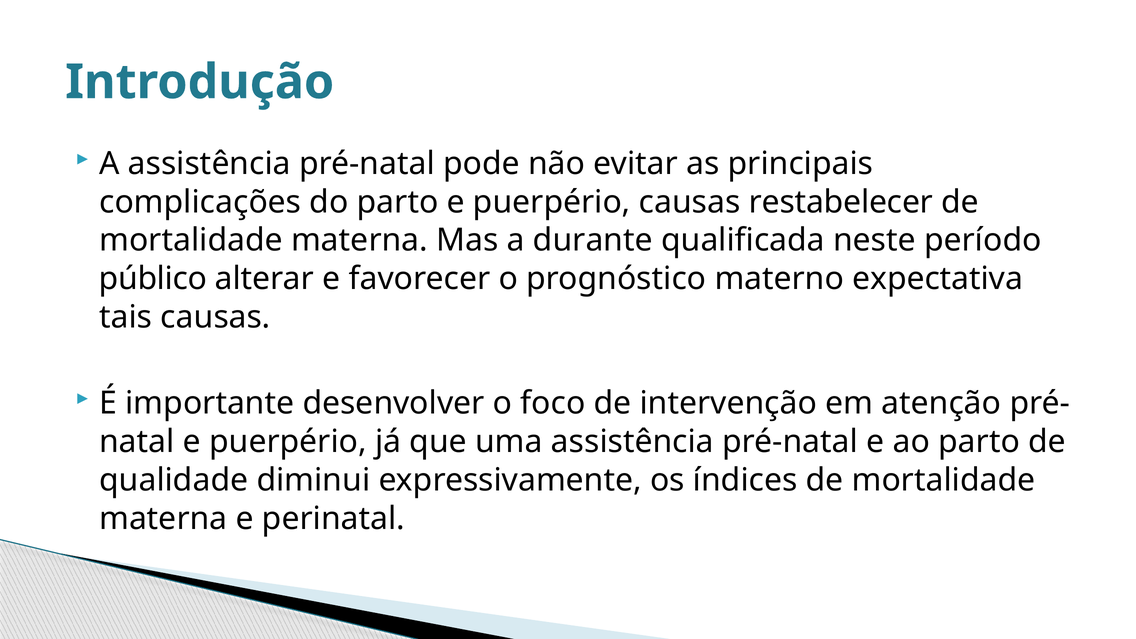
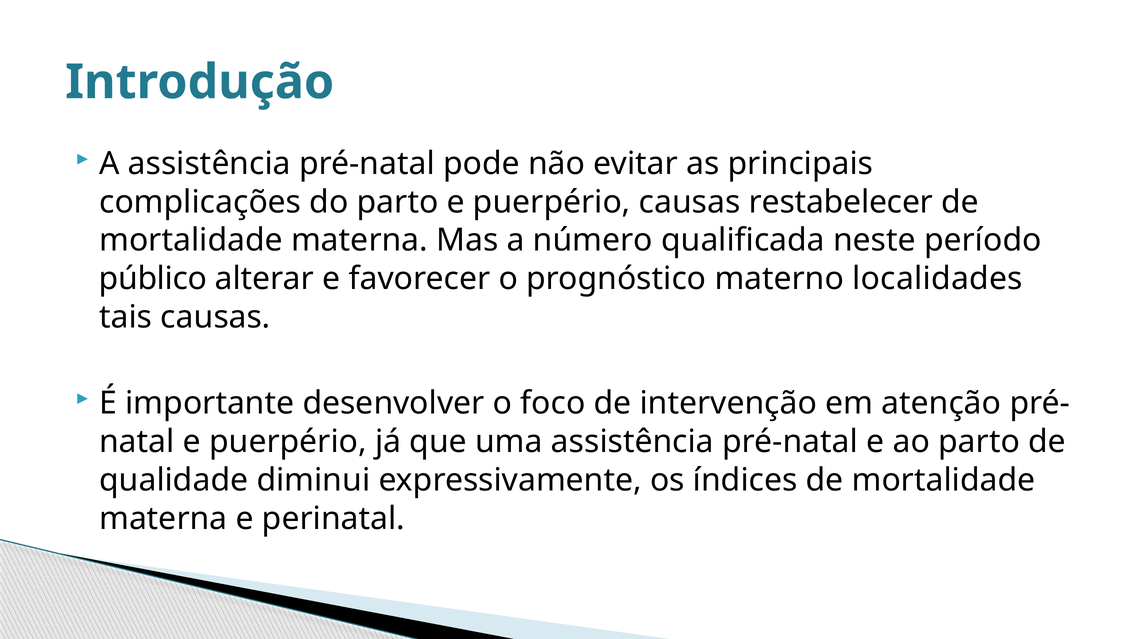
durante: durante -> número (593, 240)
expectativa: expectativa -> localidades (938, 279)
